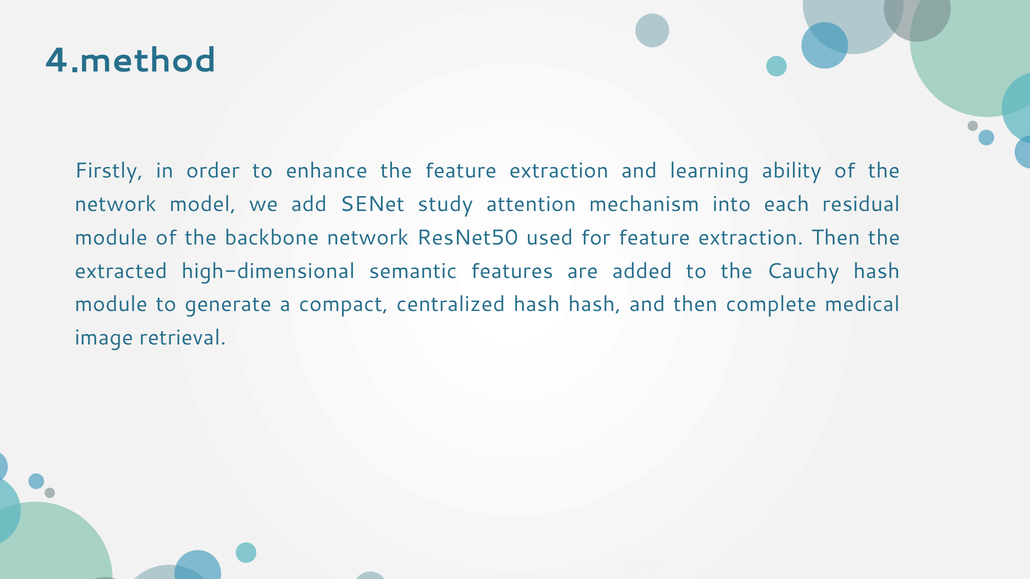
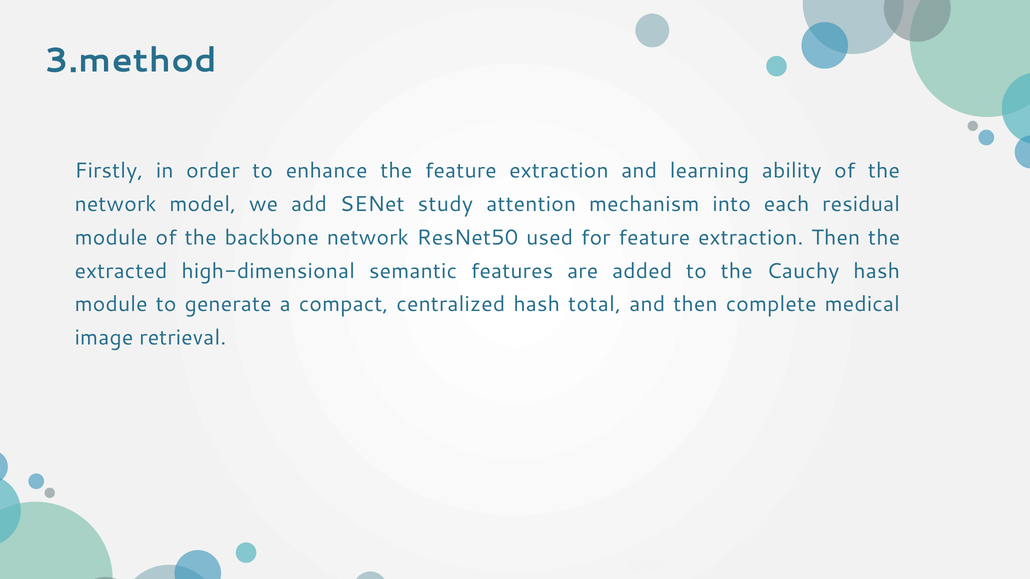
4.method: 4.method -> 3.method (131, 60)
hash hash: hash -> total (595, 305)
